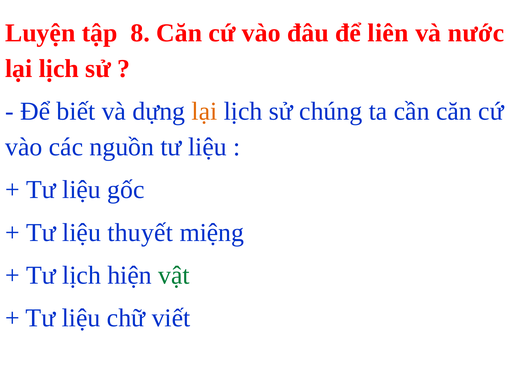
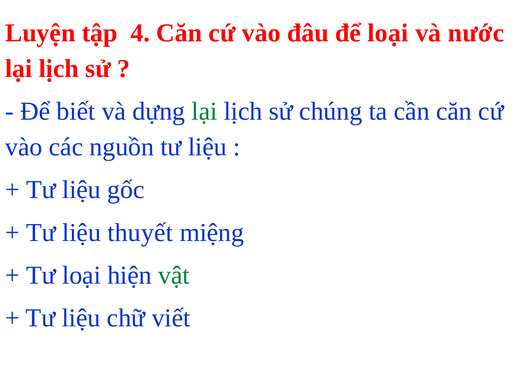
8: 8 -> 4 (140, 33)
để liên: liên -> loại (388, 33)
lại colour: orange -> green (204, 111)
Tư lịch: lịch -> loại (82, 275)
